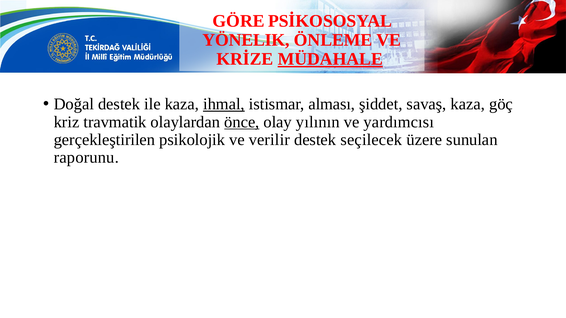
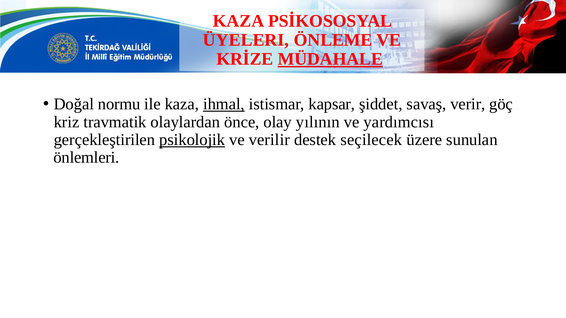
GÖRE: GÖRE -> KAZA (238, 21)
YÖNELIK: YÖNELIK -> ÜYELERI (246, 40)
Doğal destek: destek -> normu (119, 104)
alması: alması -> kapsar (332, 104)
savaş kaza: kaza -> verir (468, 104)
önce underline: present -> none (242, 122)
psikolojik underline: none -> present (192, 140)
raporunu: raporunu -> önlemleri (86, 158)
